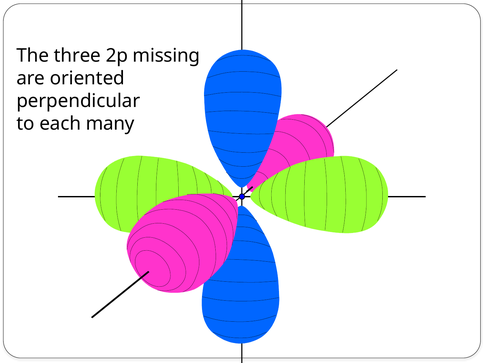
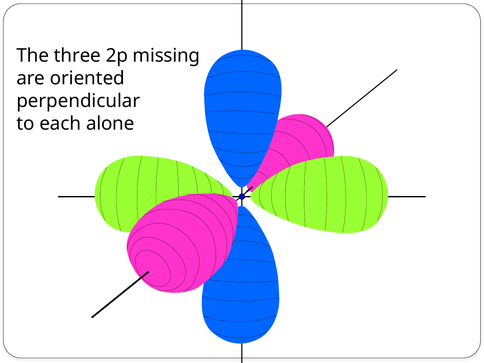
many: many -> alone (110, 124)
